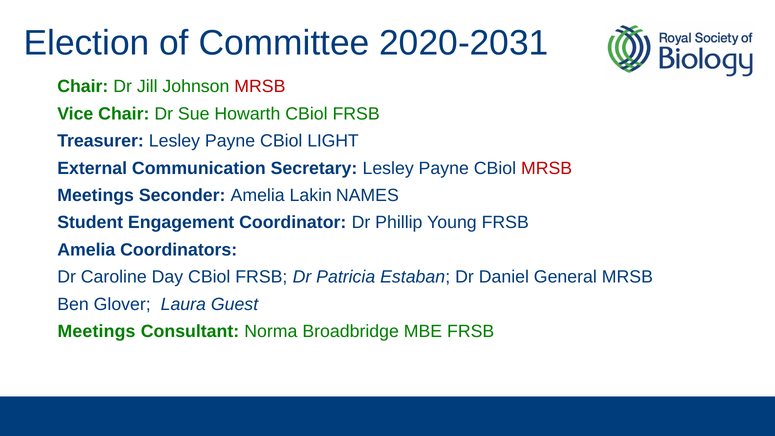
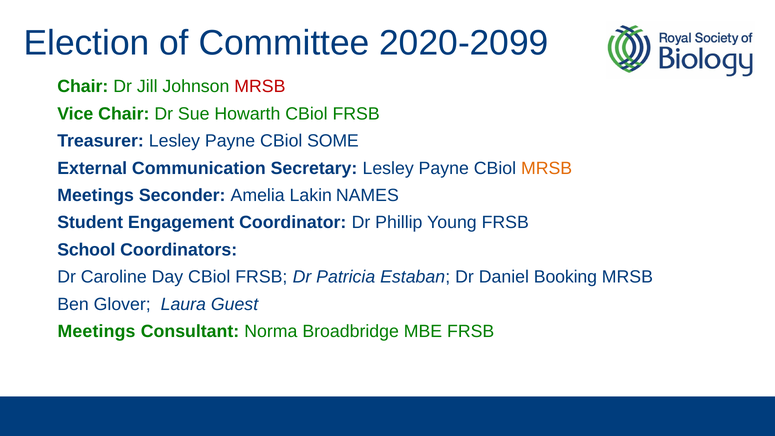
2020-2031: 2020-2031 -> 2020-2099 (464, 43)
LIGHT: LIGHT -> SOME (333, 141)
MRSB colour: red -> orange (547, 168)
Amelia: Amelia -> School (86, 250)
General: General -> Booking (565, 277)
